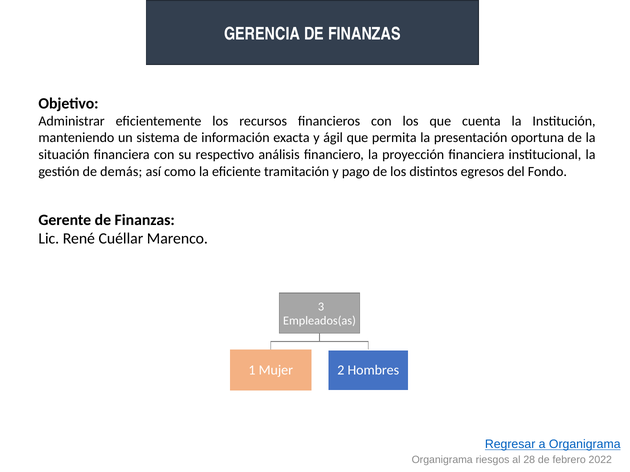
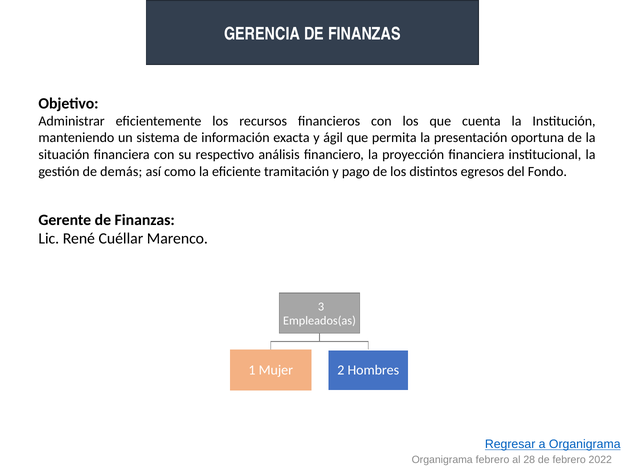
Organigrama riesgos: riesgos -> febrero (493, 460)
